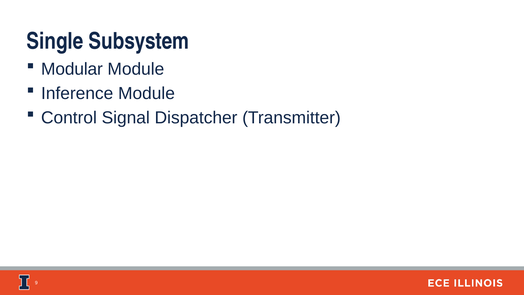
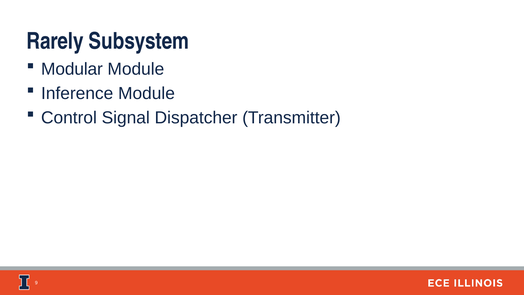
Single: Single -> Rarely (55, 41)
